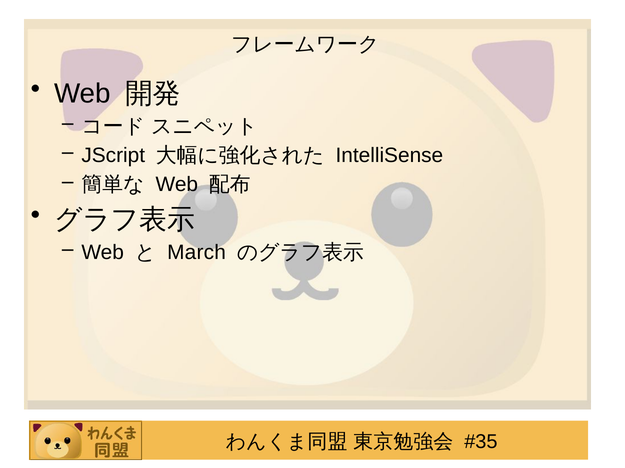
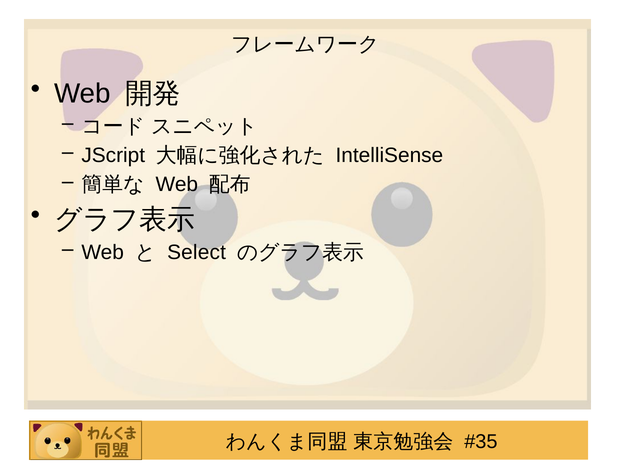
March: March -> Select (197, 253)
